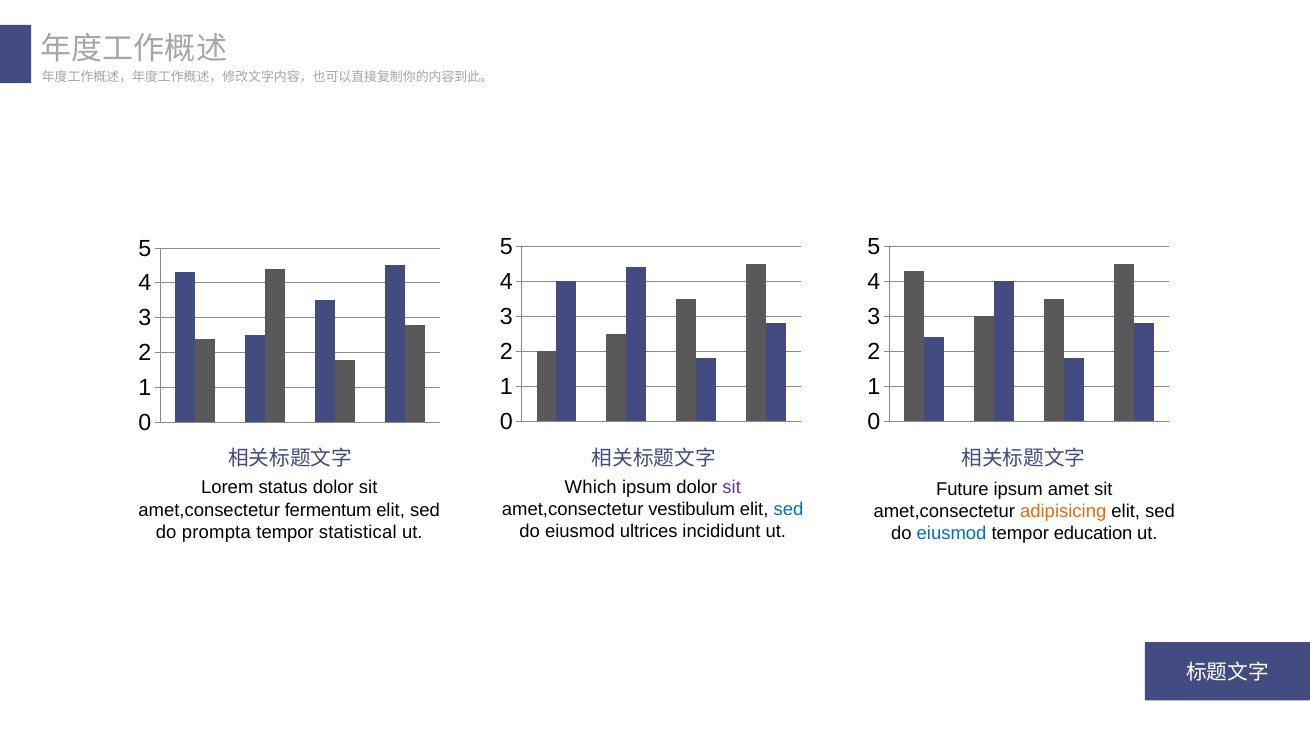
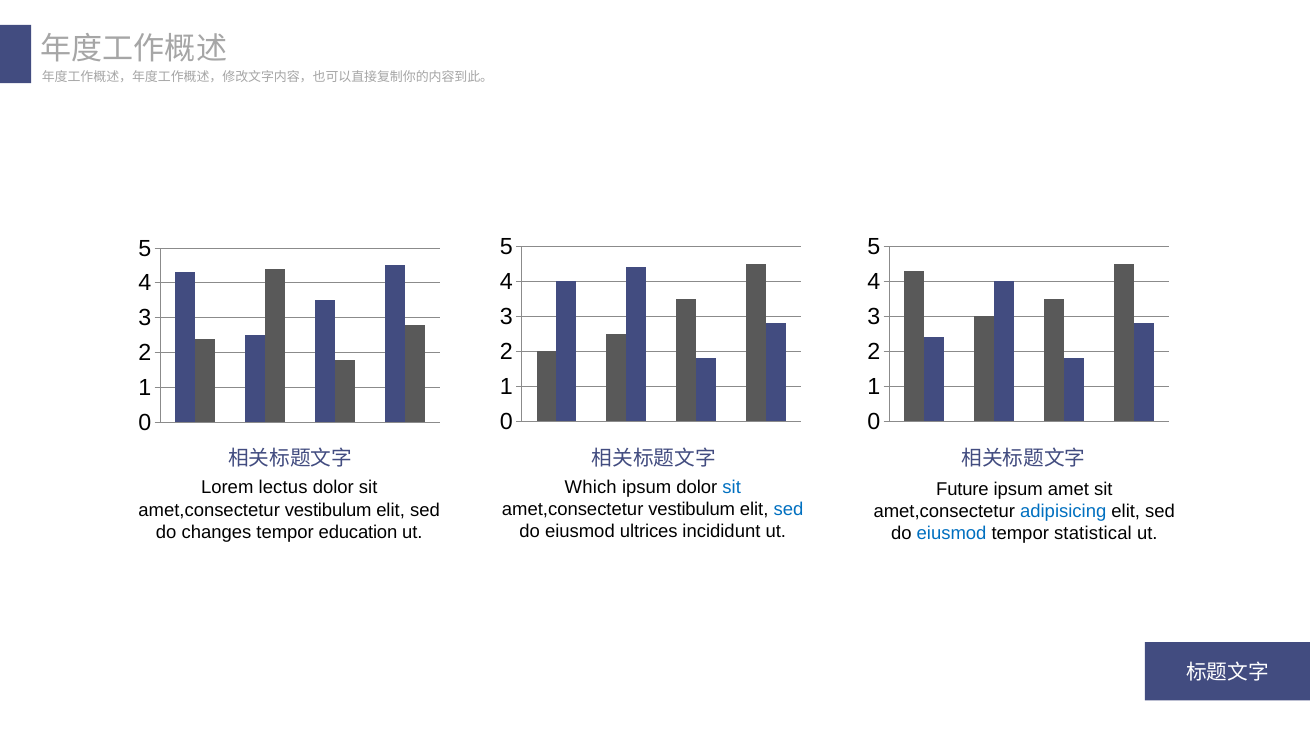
sit colour: purple -> blue (732, 487)
status: status -> lectus (283, 488)
fermentum: fermentum -> vestibulum (328, 510)
adipisicing colour: orange -> blue (1063, 511)
prompta: prompta -> changes (216, 532)
statistical: statistical -> education (358, 532)
education: education -> statistical (1093, 534)
